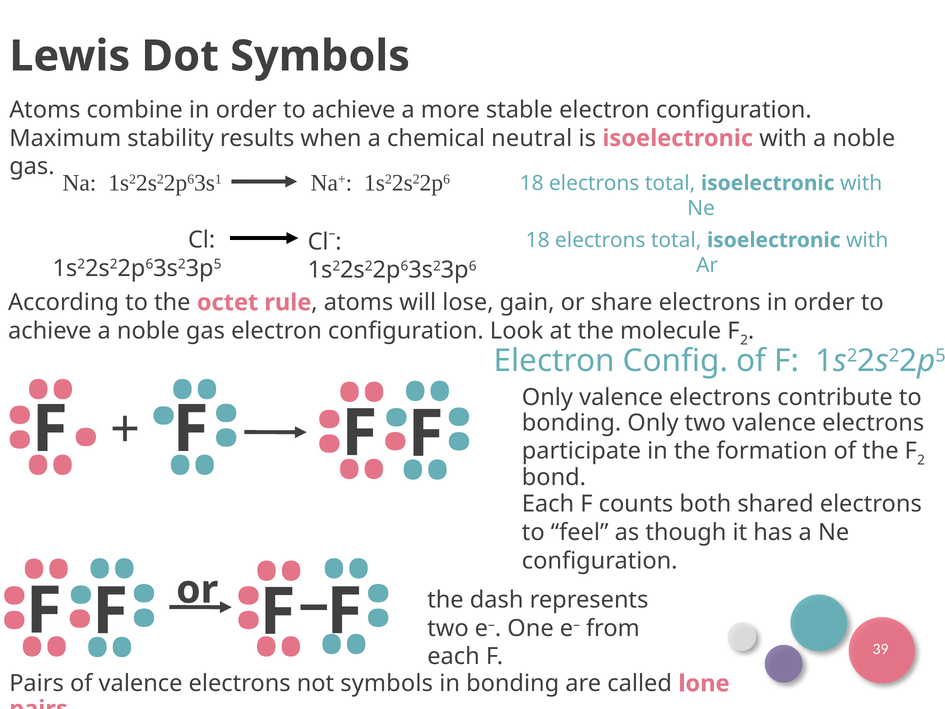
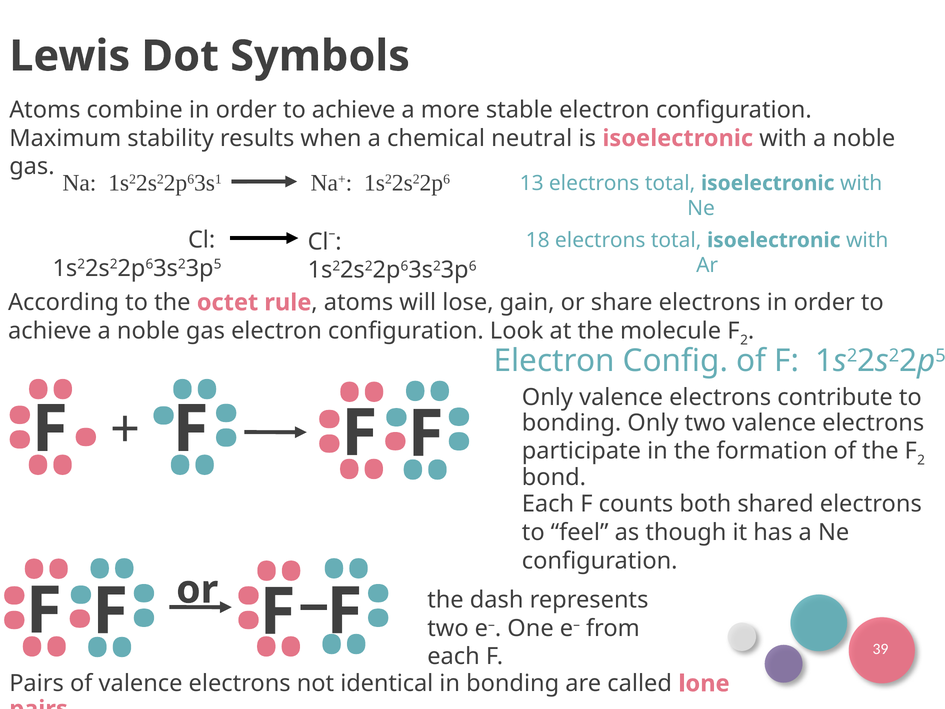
1s22s22p6 18: 18 -> 13 (532, 183)
symbols: symbols -> identical (387, 683)
